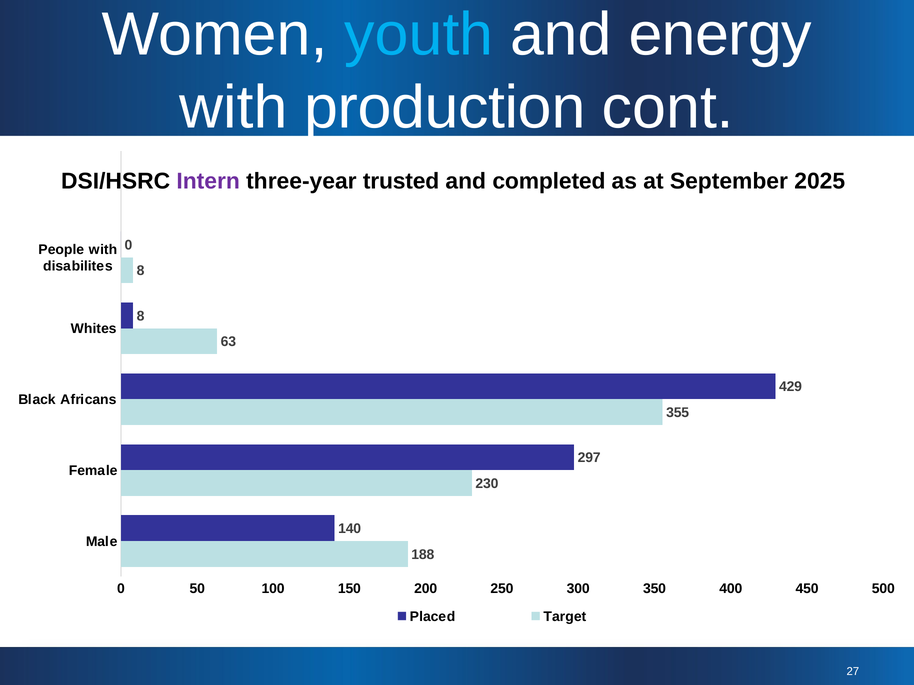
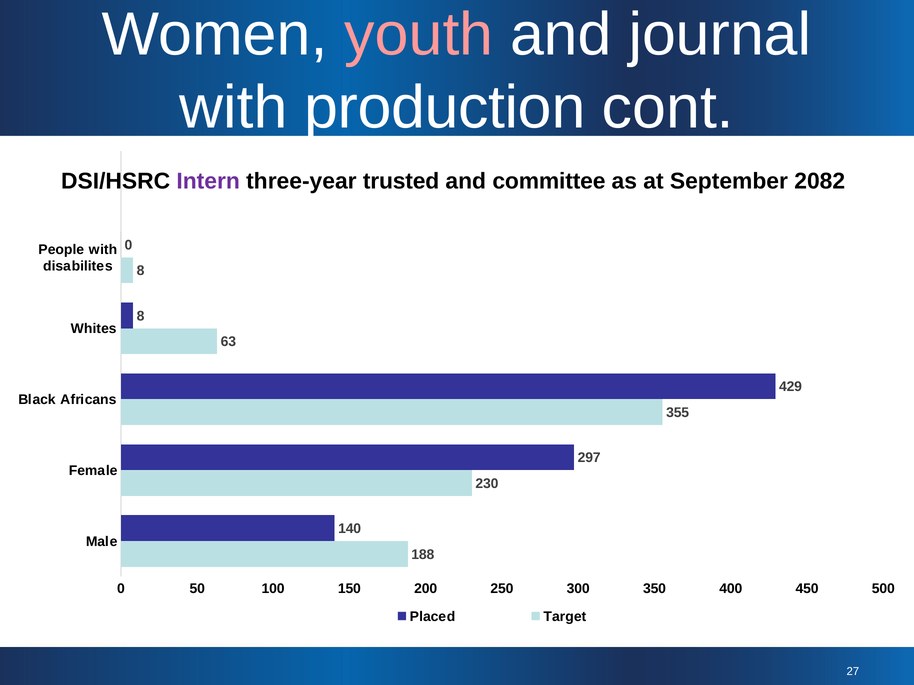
youth colour: light blue -> pink (419, 35)
energy: energy -> journal (720, 35)
completed: completed -> committee (549, 181)
2025: 2025 -> 2082 (820, 181)
